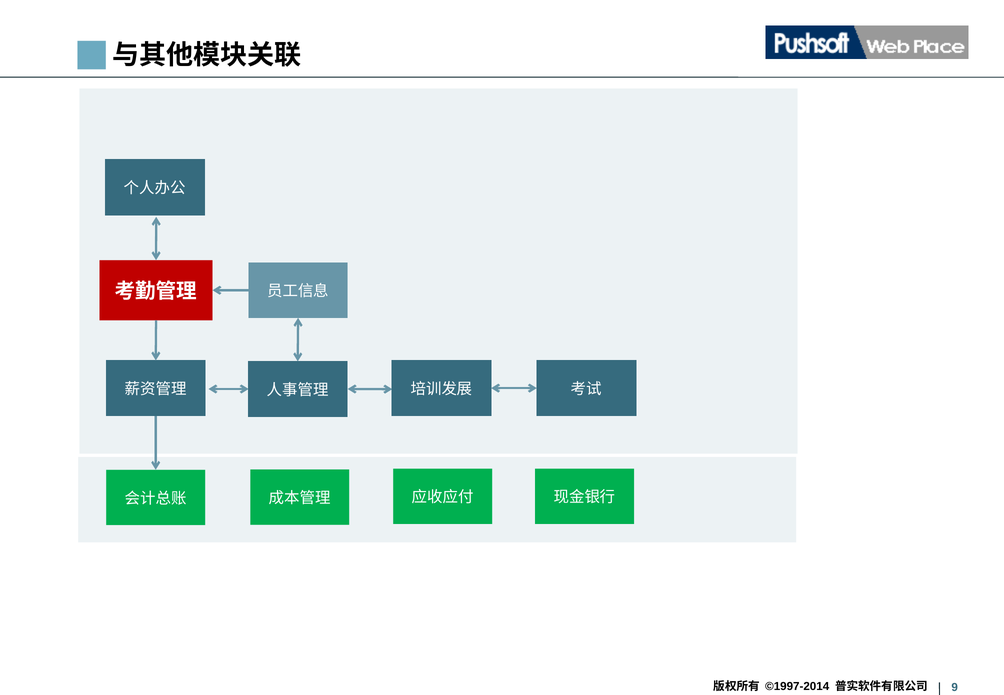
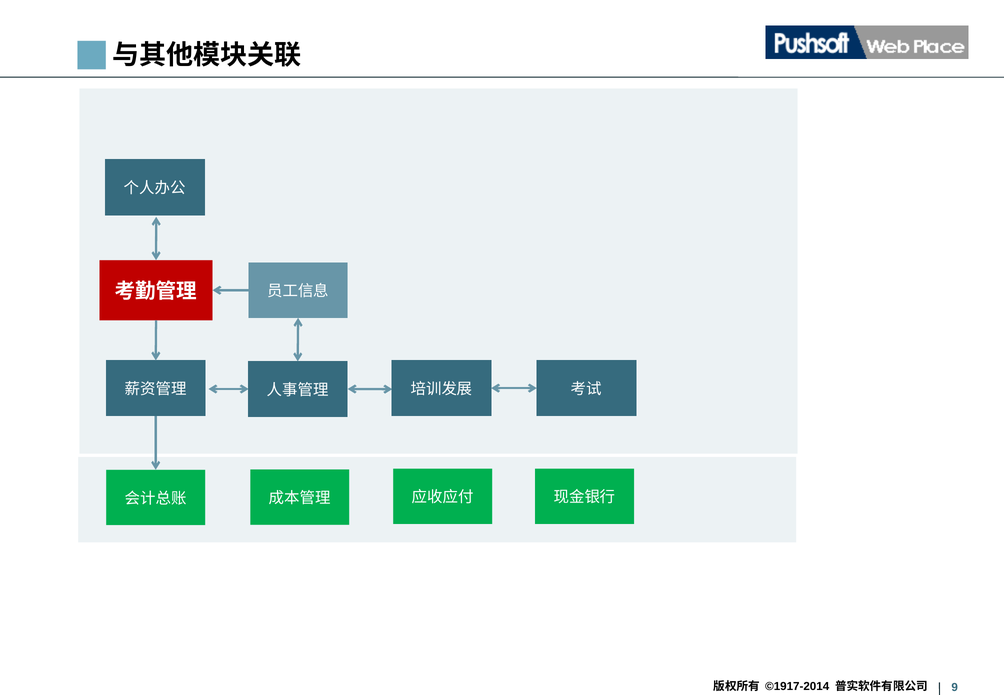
©1997-2014: ©1997-2014 -> ©1917-2014 (797, 686)
